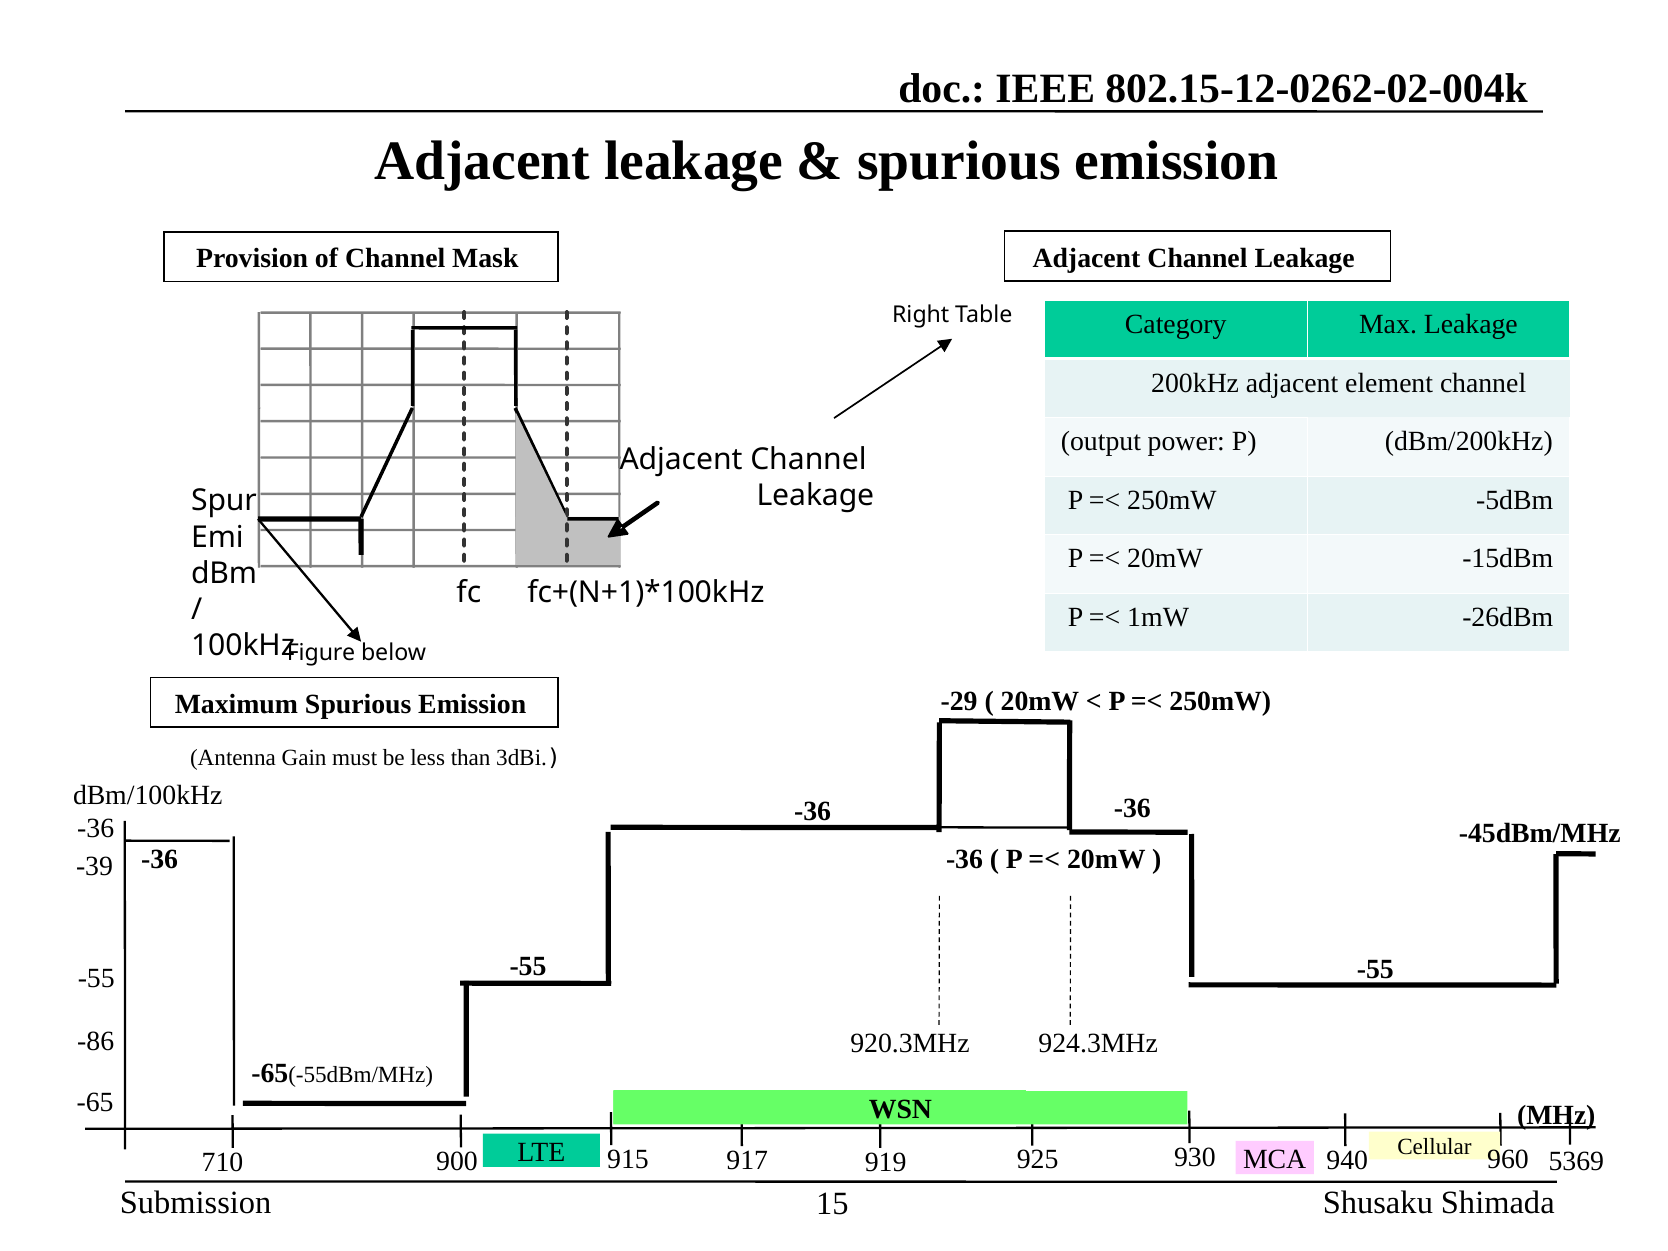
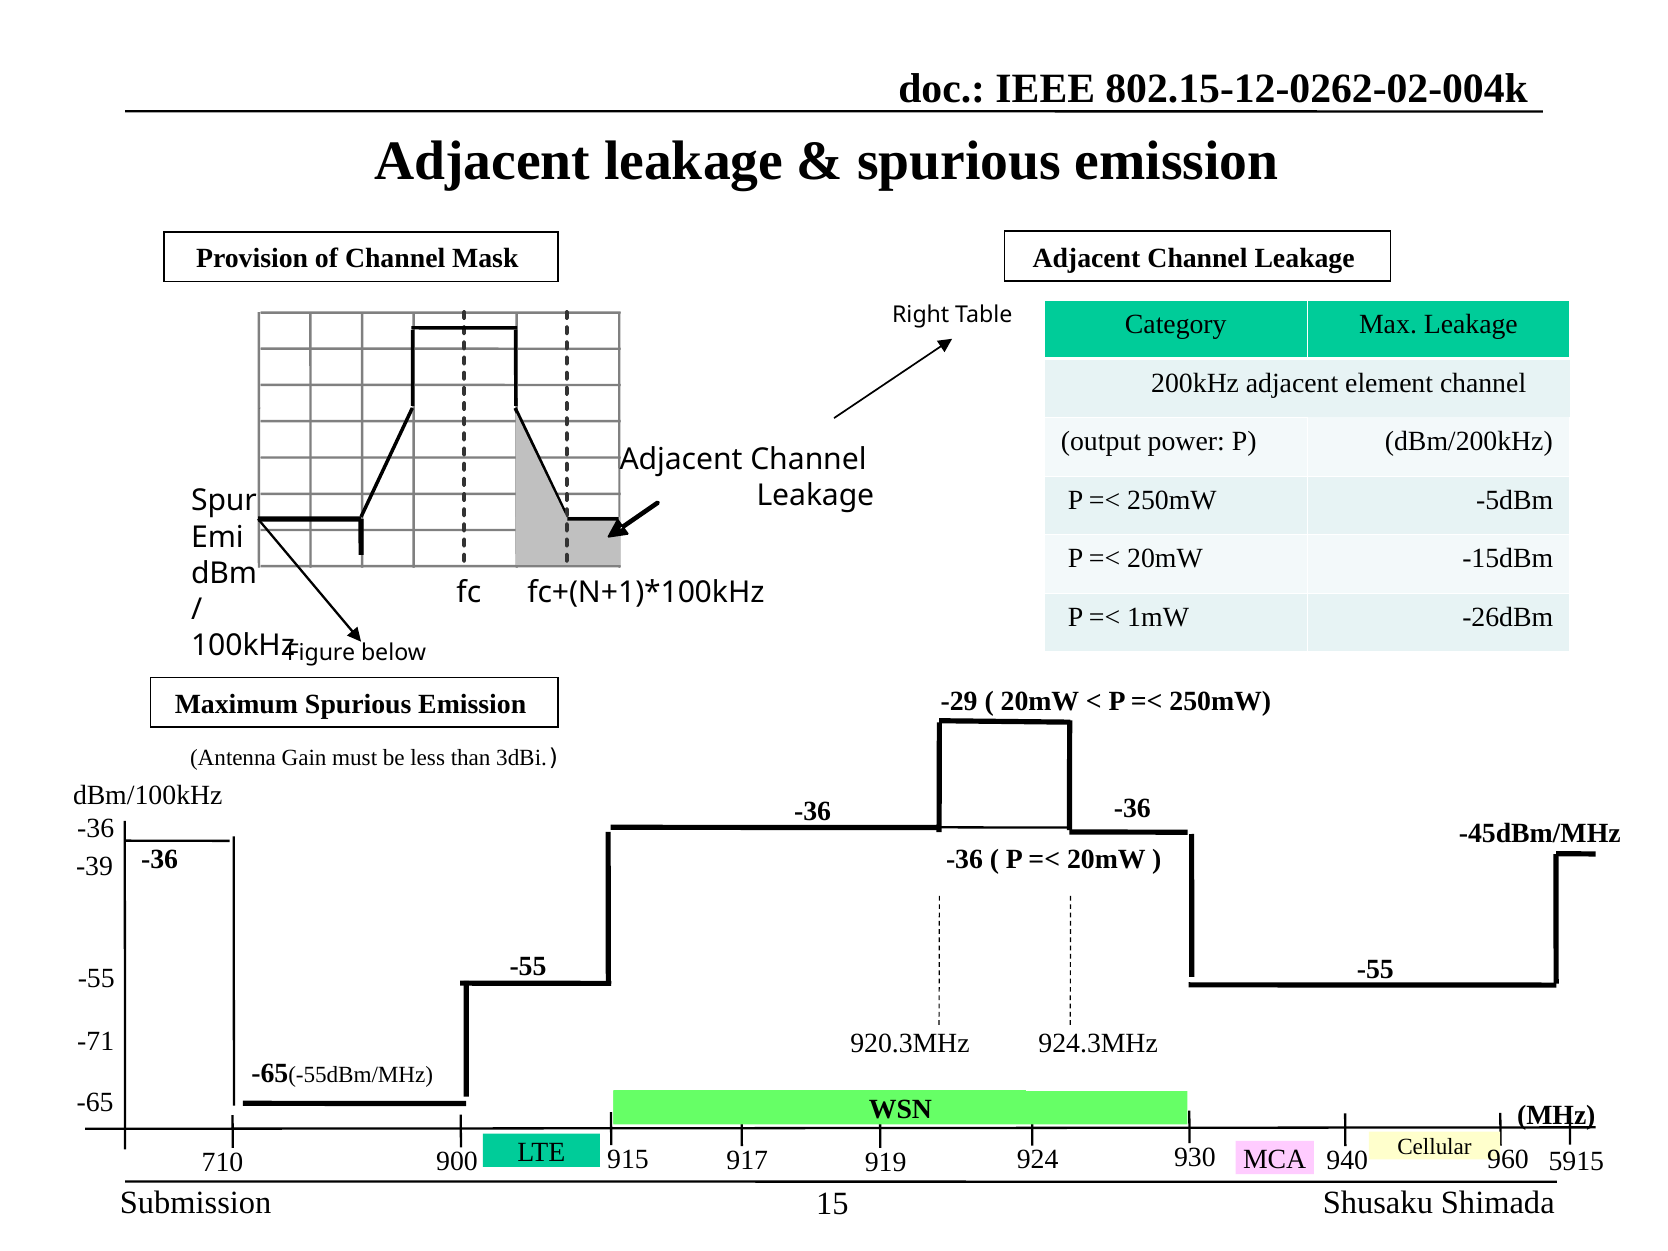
-86: -86 -> -71 (96, 1041)
5369: 5369 -> 5915 (1576, 1161)
925: 925 -> 924 (1038, 1160)
